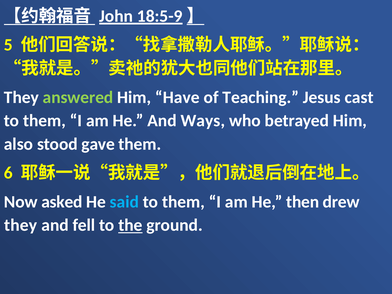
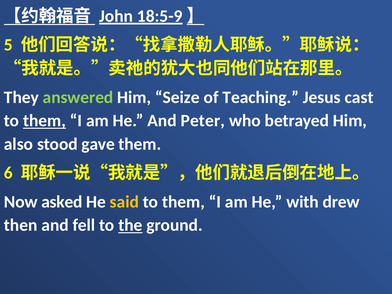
Have: Have -> Seize (177, 97)
them underline: none -> present (44, 121)
Ways: Ways -> Peter (203, 121)
said colour: light blue -> yellow (124, 202)
then: then -> with (303, 202)
they: they -> then (21, 225)
